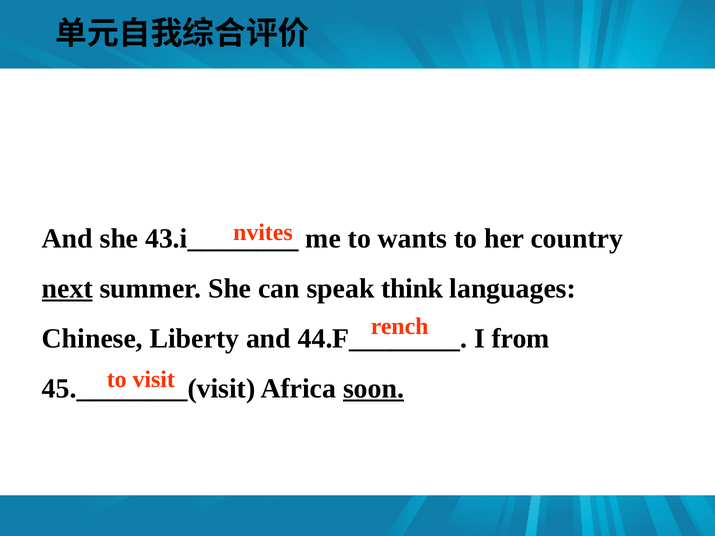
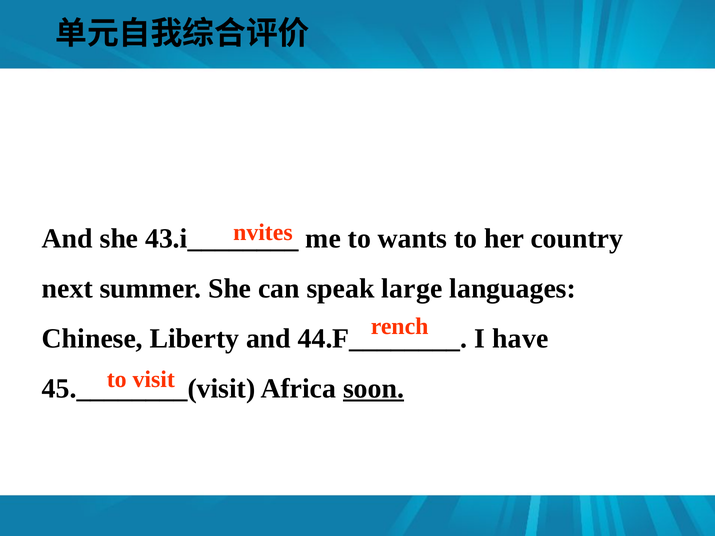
next underline: present -> none (67, 289)
think: think -> large (412, 289)
from: from -> have (520, 339)
